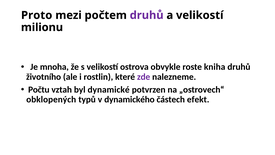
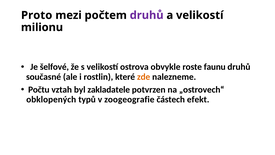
mnoha: mnoha -> šelfové (54, 67)
kniha: kniha -> faunu (215, 67)
životního: životního -> současné (44, 77)
zde colour: purple -> orange (144, 77)
dynamické: dynamické -> zakladatele (109, 89)
dynamického: dynamického -> zoogeografie (129, 99)
